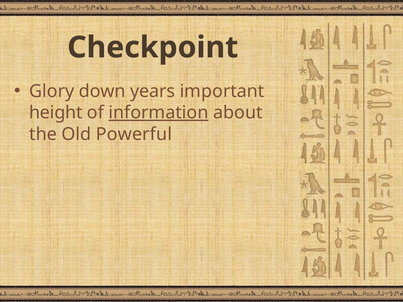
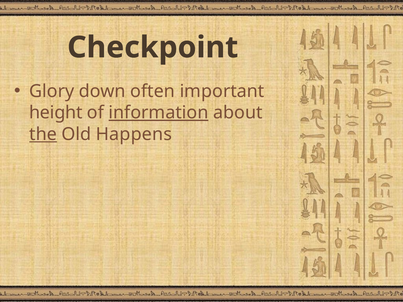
years: years -> often (153, 91)
the underline: none -> present (43, 134)
Powerful: Powerful -> Happens (134, 134)
